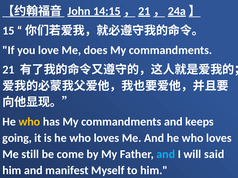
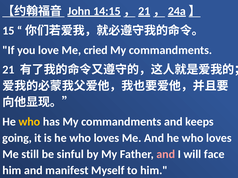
does: does -> cried (96, 50)
come: come -> sinful (70, 155)
and colour: light blue -> pink (166, 155)
said: said -> face (214, 155)
